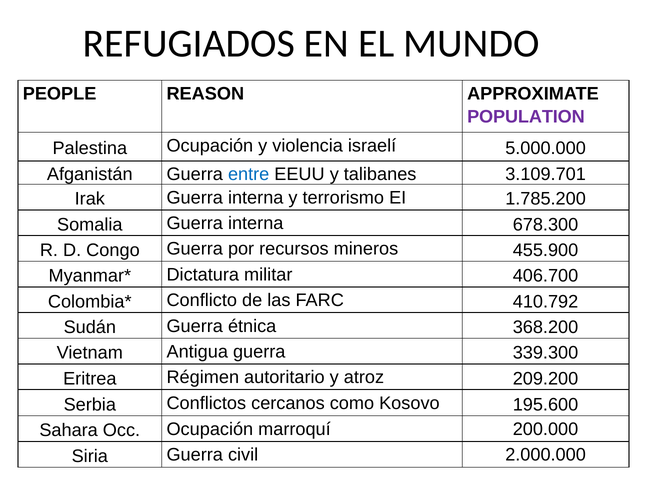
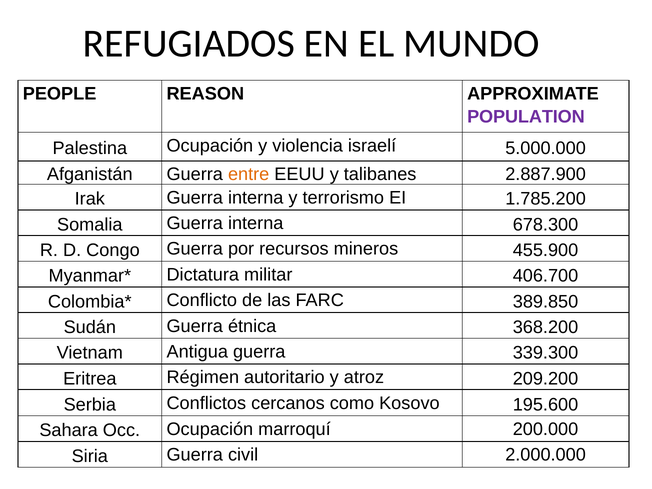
entre colour: blue -> orange (249, 174)
3.109.701: 3.109.701 -> 2.887.900 (546, 174)
410.792: 410.792 -> 389.850 (546, 302)
